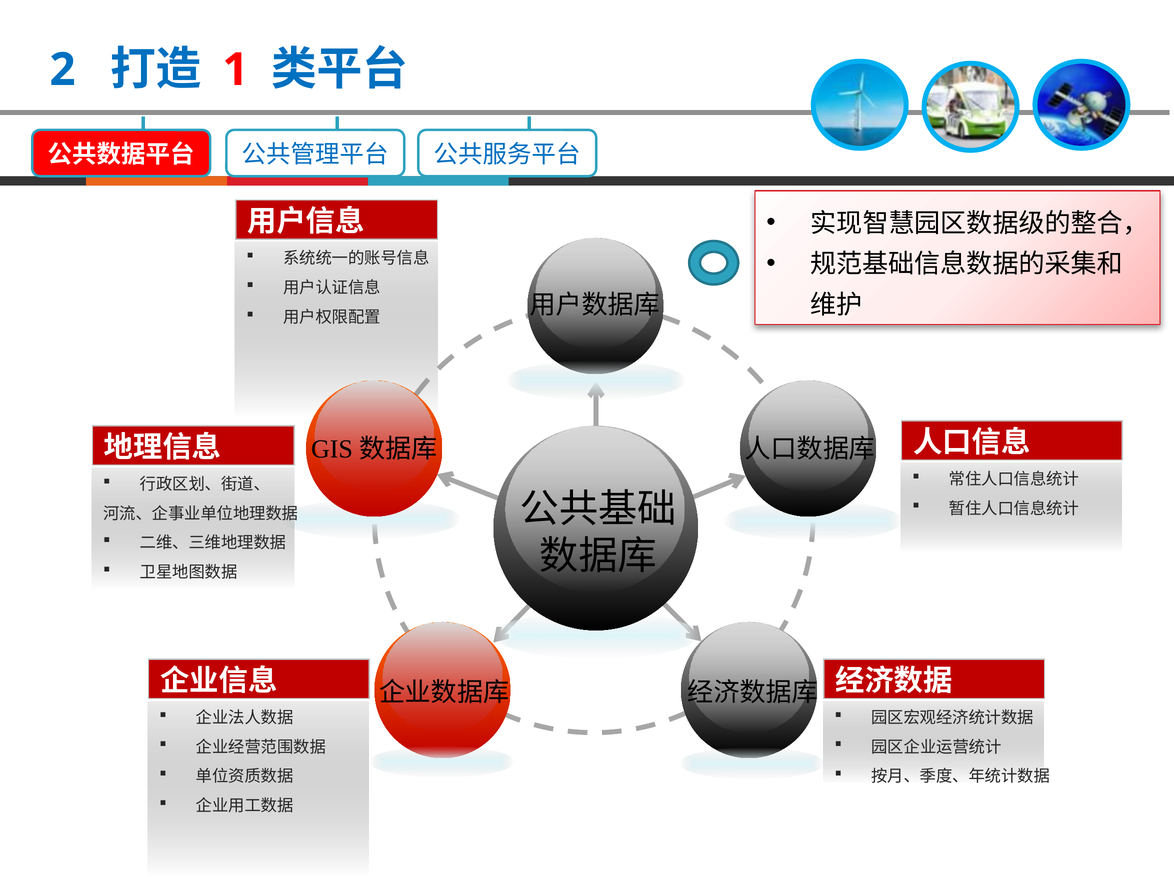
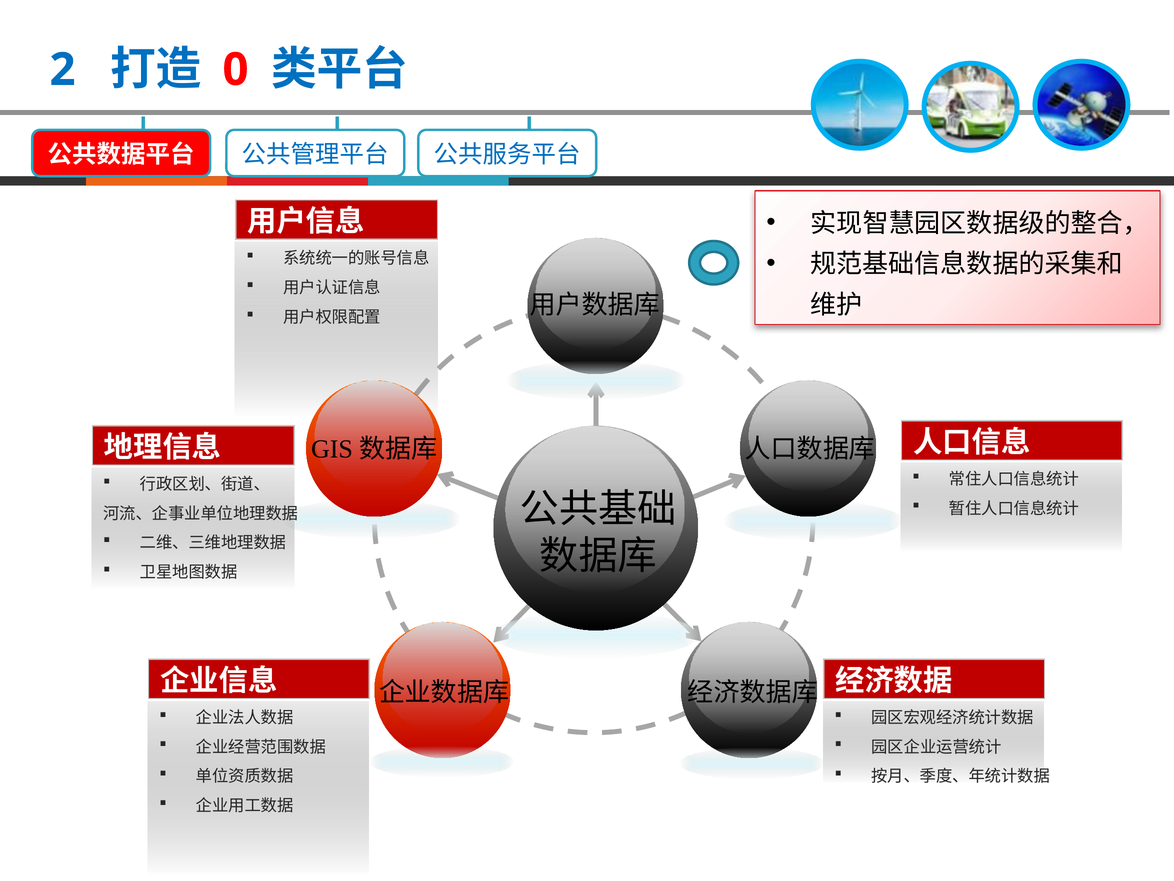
1: 1 -> 0 (236, 70)
